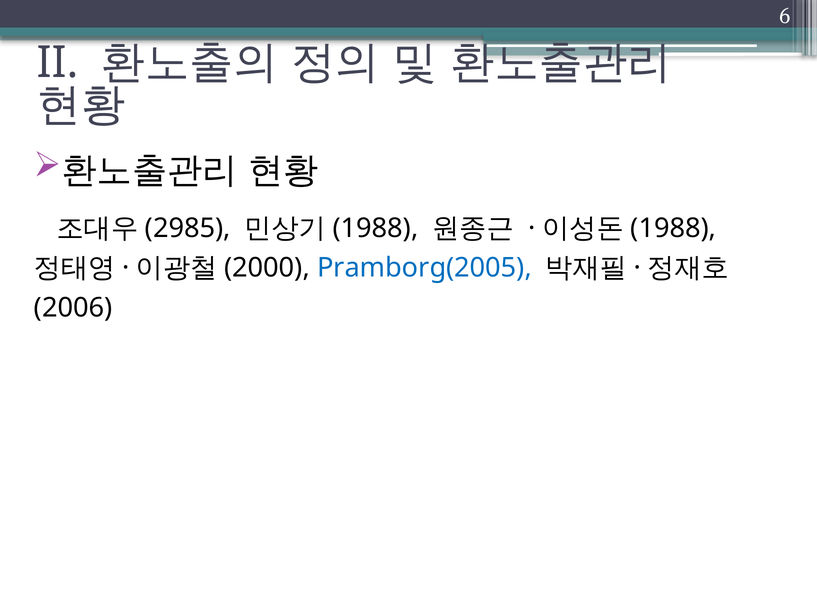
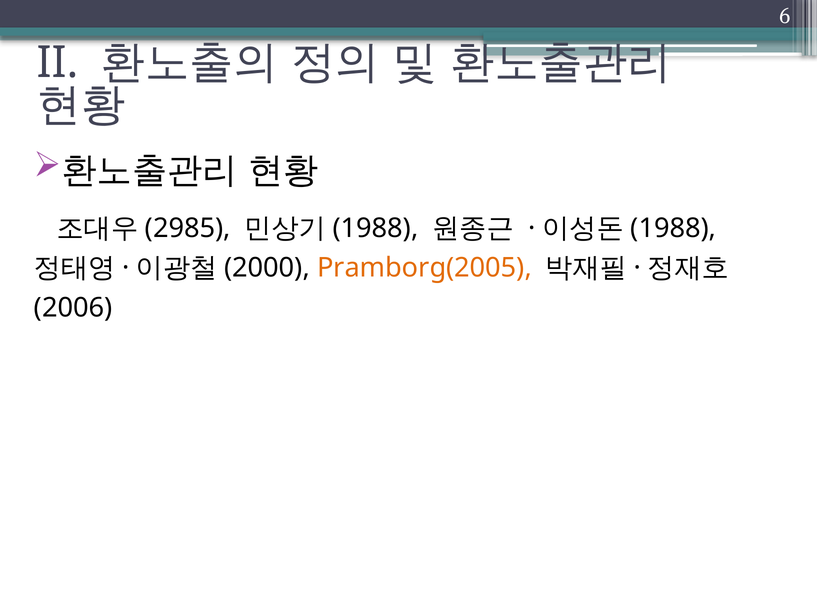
Pramborg(2005 colour: blue -> orange (424, 268)
